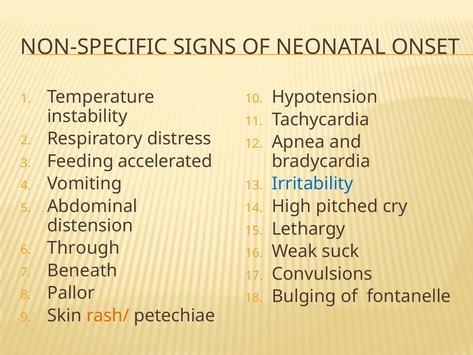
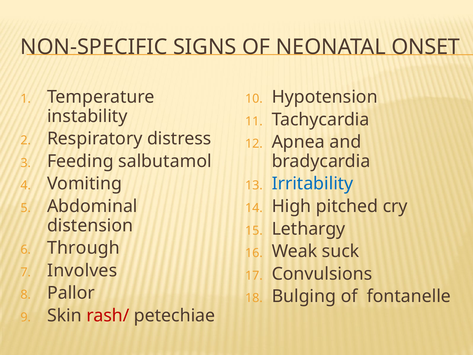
accelerated: accelerated -> salbutamol (165, 161)
Beneath: Beneath -> Involves (82, 270)
rash/ colour: orange -> red (108, 315)
